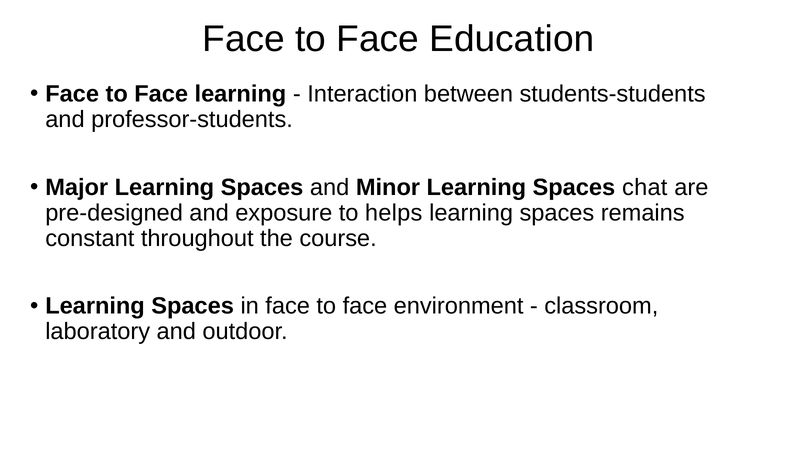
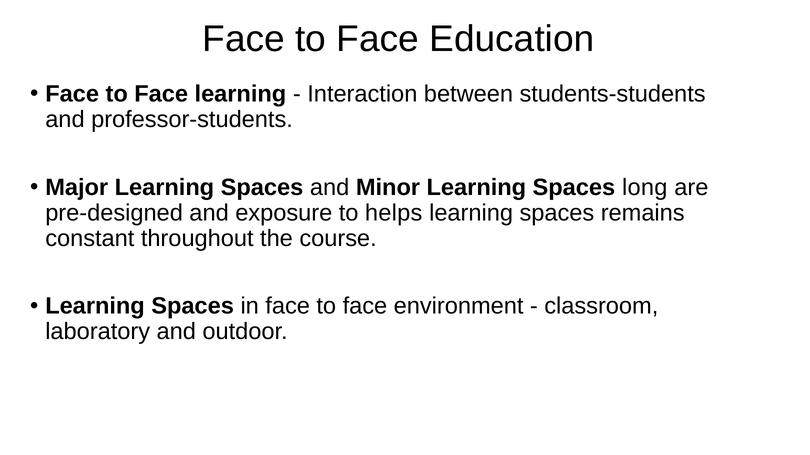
chat: chat -> long (645, 188)
